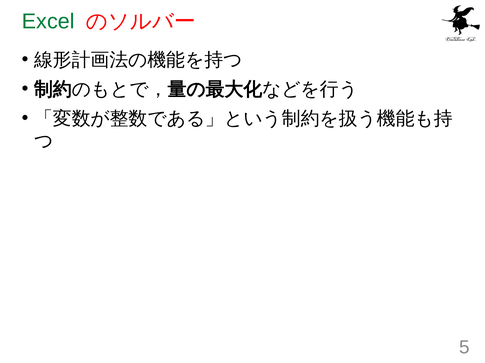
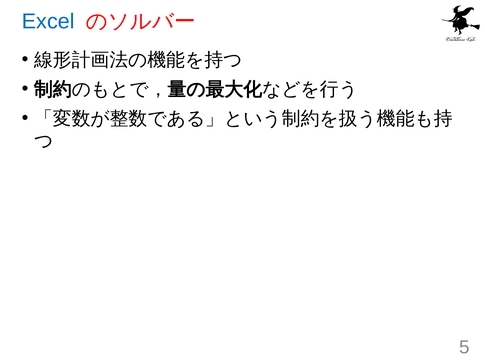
Excel colour: green -> blue (48, 22)
